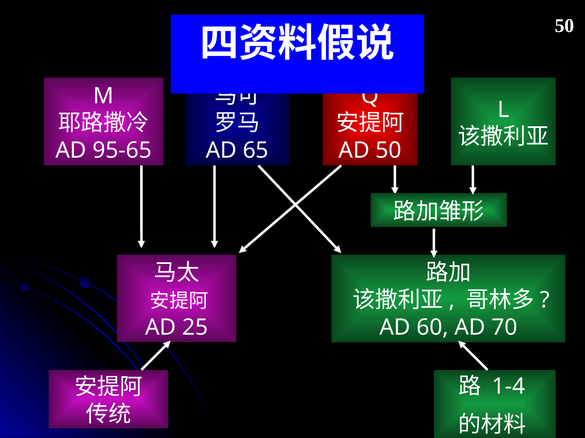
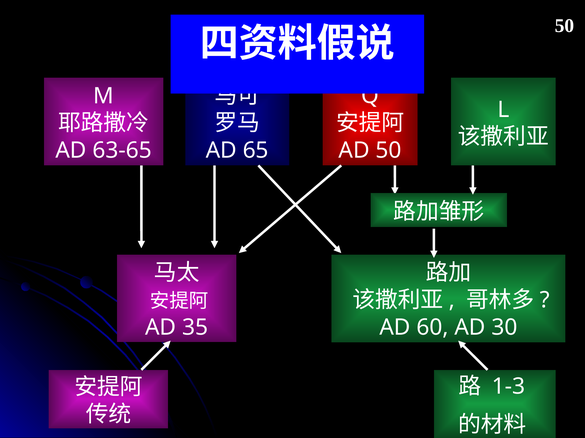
95-65: 95-65 -> 63-65 (122, 151)
25: 25 -> 35 (195, 328)
70: 70 -> 30 (504, 328)
1-4: 1-4 -> 1-3 (508, 387)
